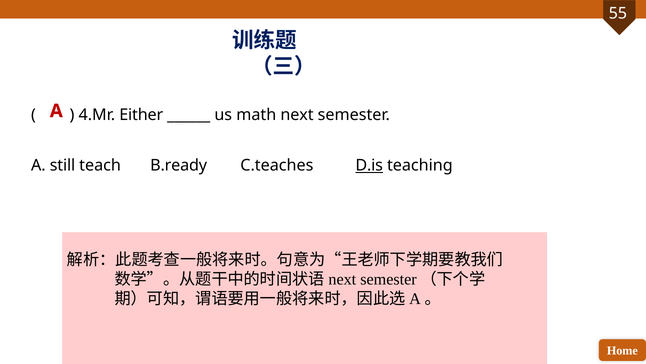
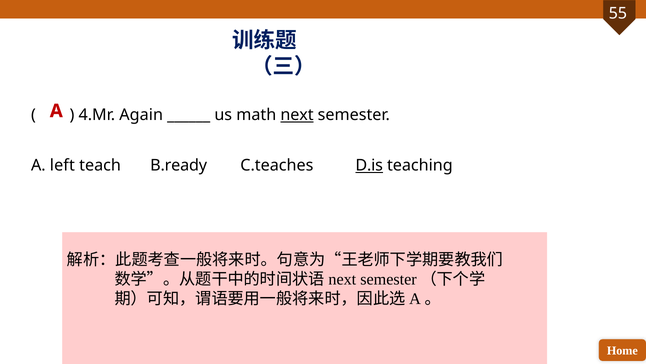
Either: Either -> Again (141, 115)
next underline: none -> present (297, 115)
still: still -> left (62, 165)
